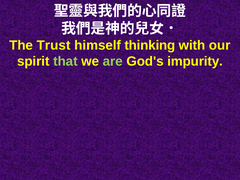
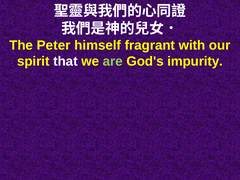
Trust: Trust -> Peter (54, 45)
thinking: thinking -> fragrant (150, 45)
that colour: light green -> white (65, 61)
